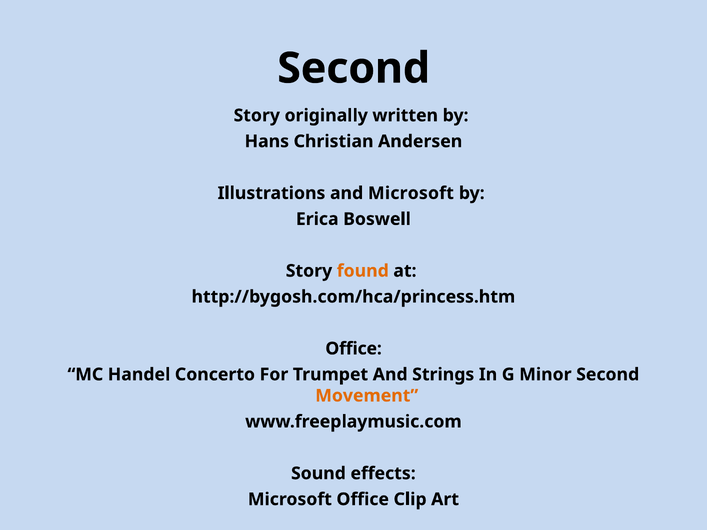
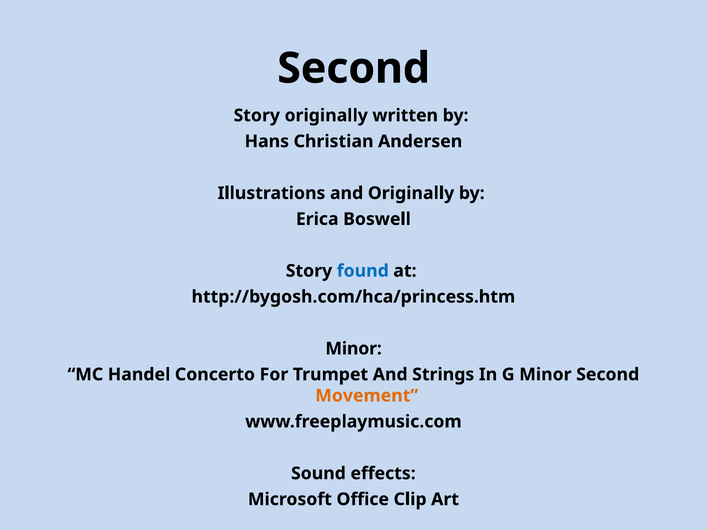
and Microsoft: Microsoft -> Originally (411, 193)
found colour: orange -> blue (363, 271)
Office: Office -> Minor (354, 349)
